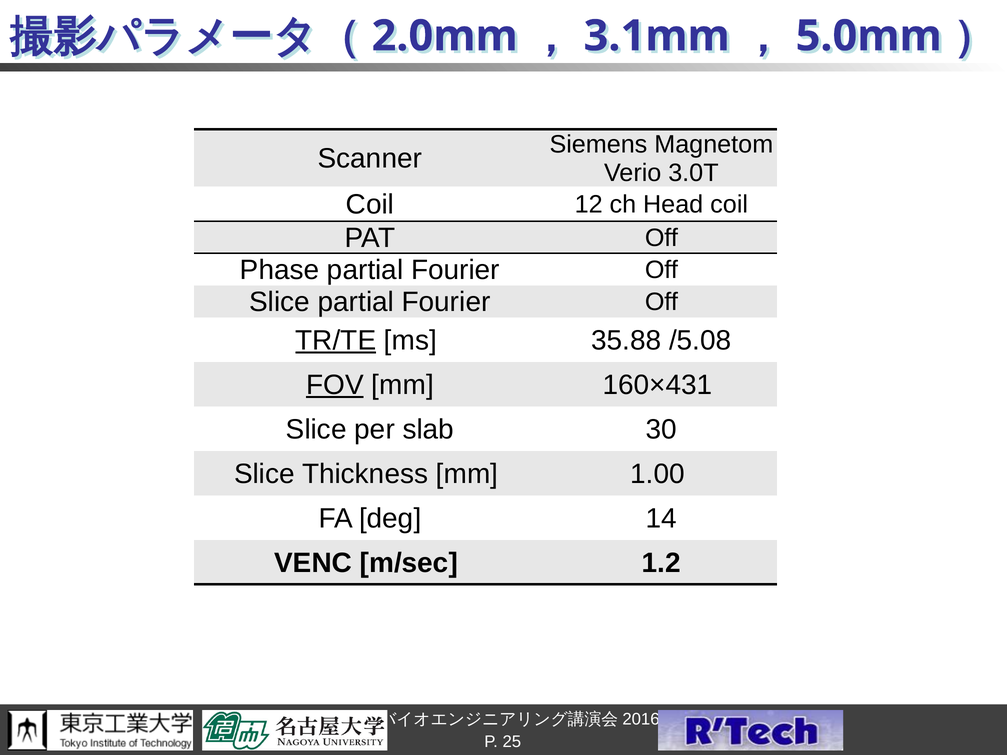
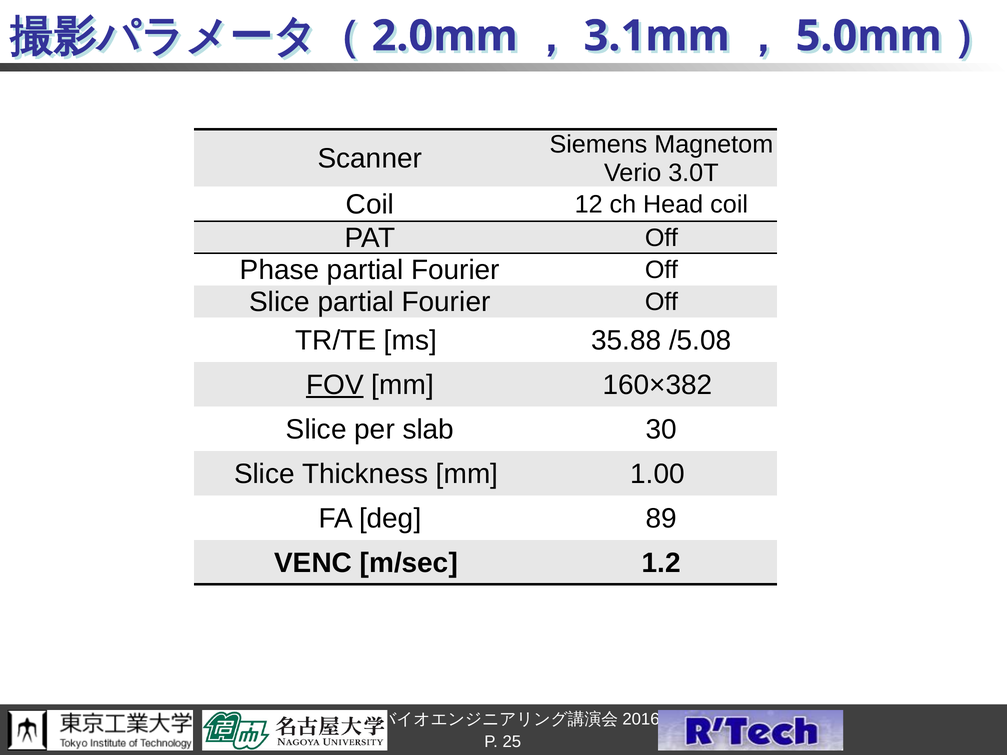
TR/TE underline: present -> none (336, 341)
160×431: 160×431 -> 160×382 (657, 385)
14: 14 -> 89 (661, 519)
